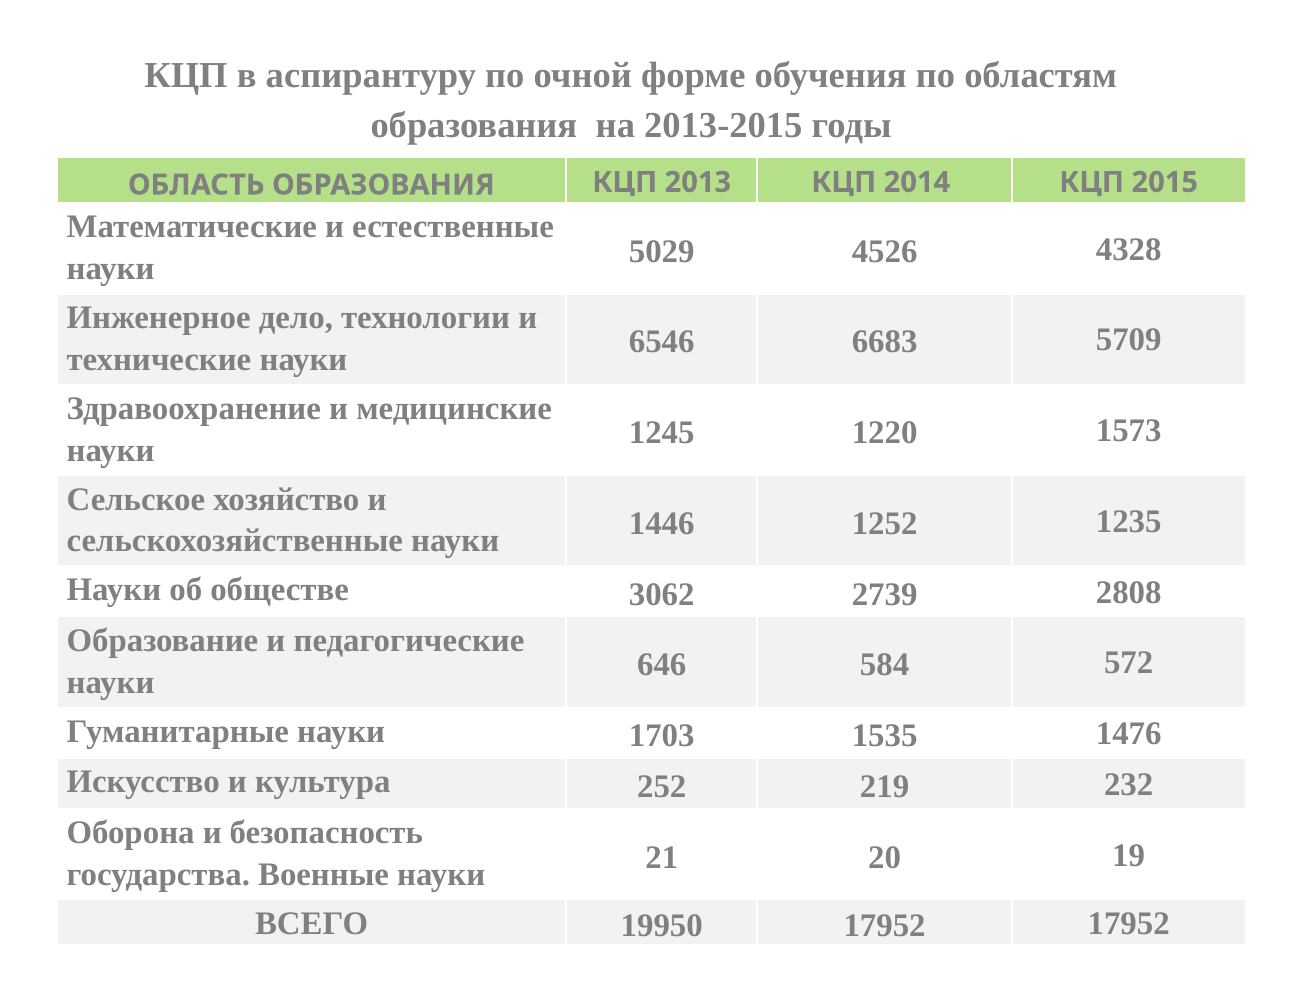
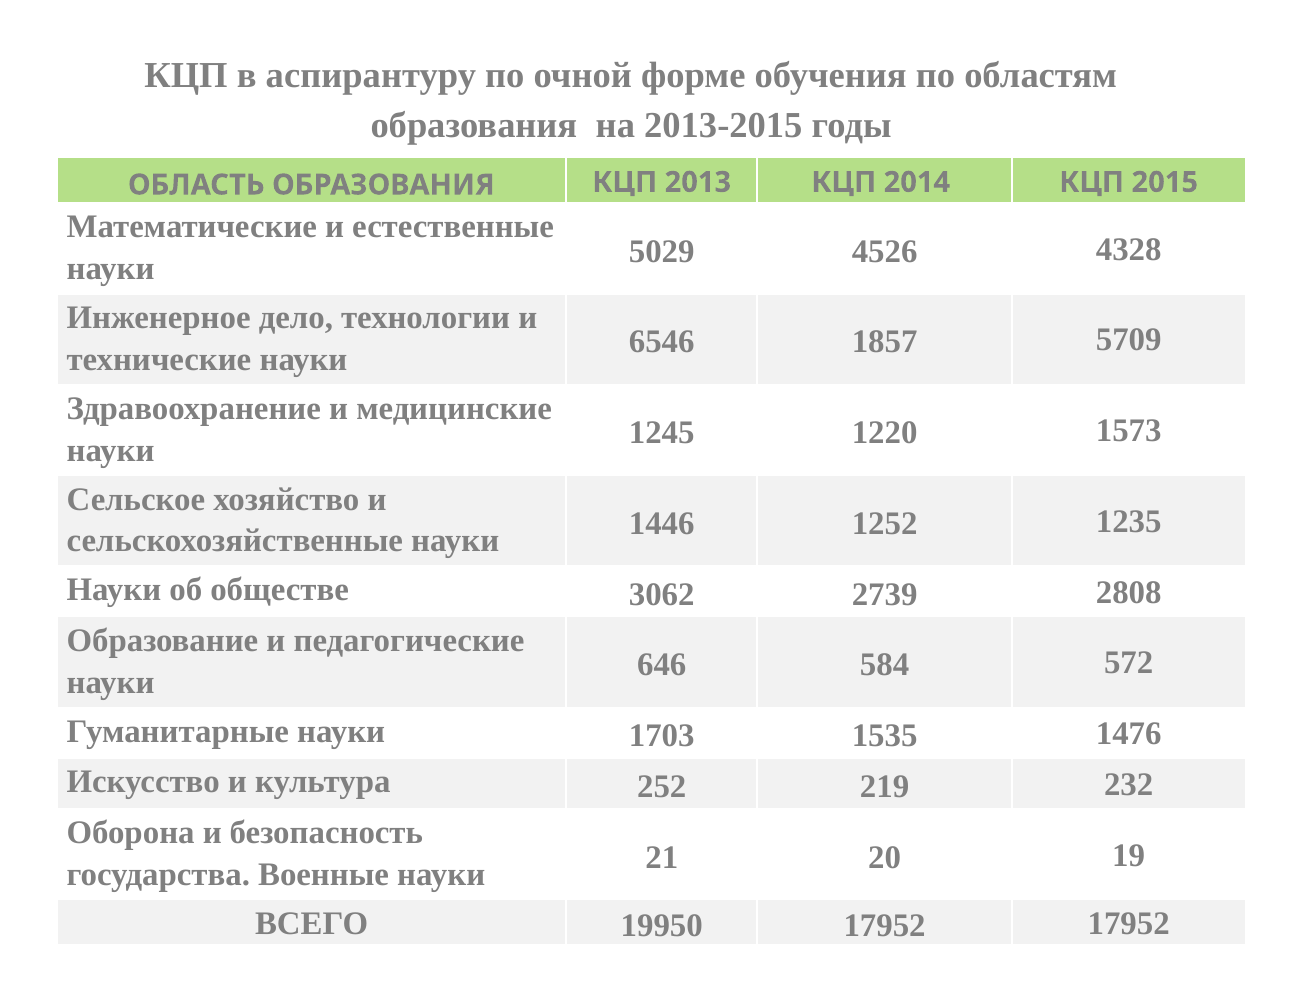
6683: 6683 -> 1857 (885, 342)
